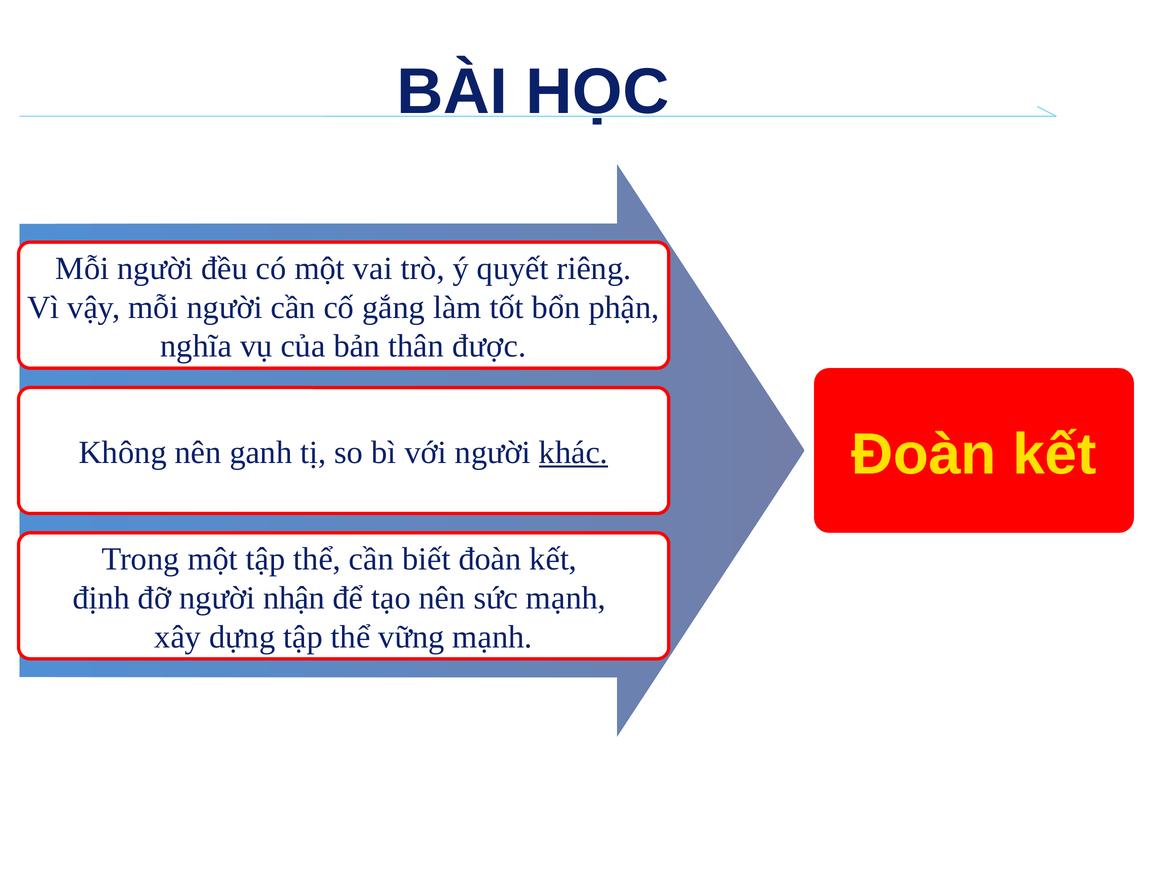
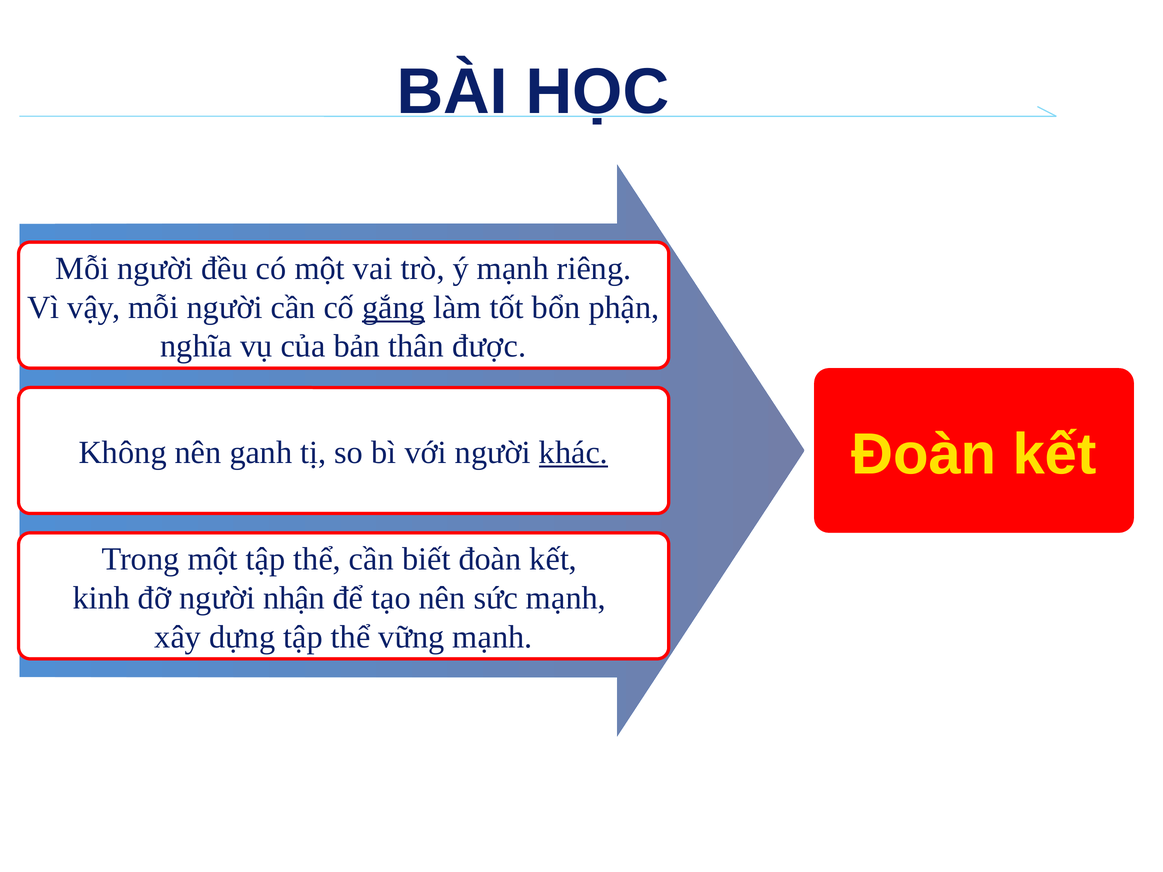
ý quyết: quyết -> mạnh (513, 269)
gắng underline: none -> present (394, 308)
định: định -> kinh (101, 598)
